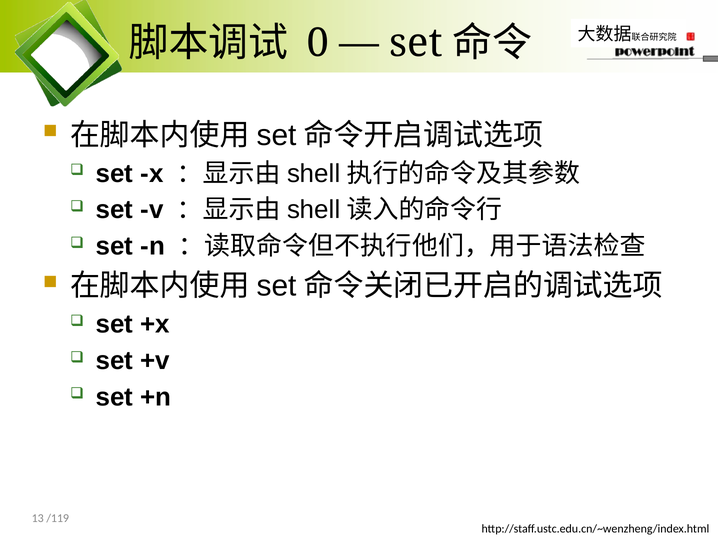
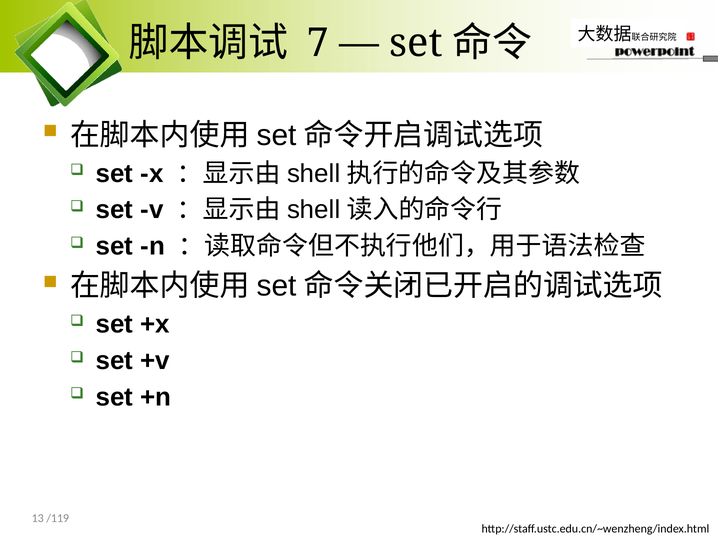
0: 0 -> 7 (318, 43)
